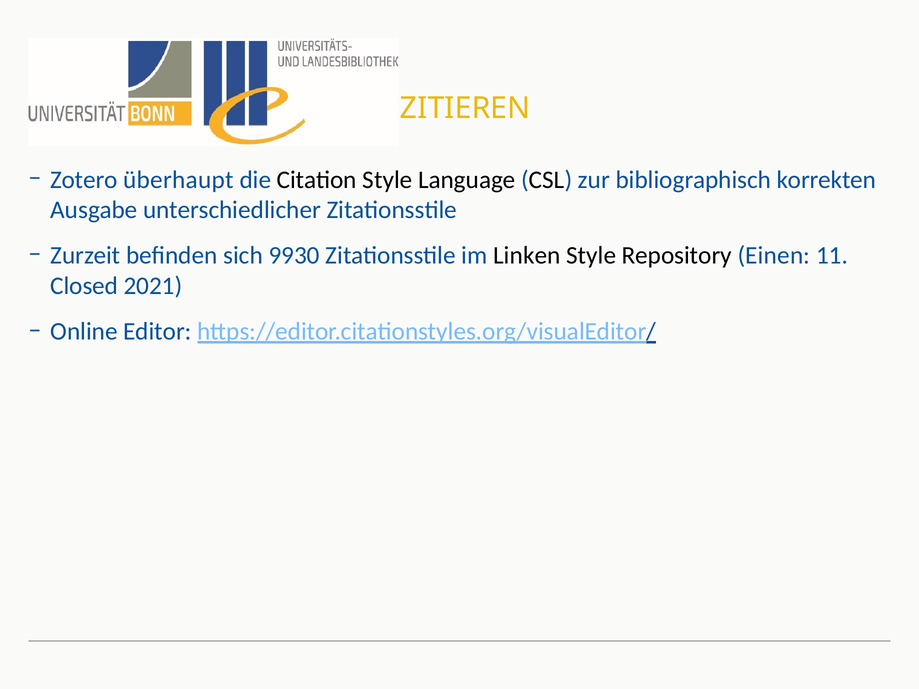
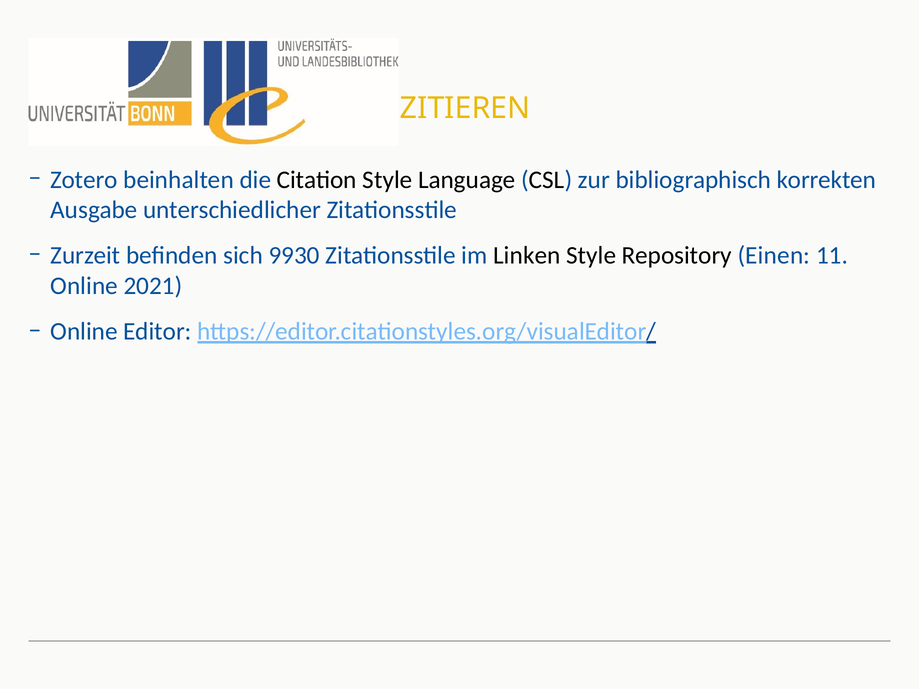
überhaupt: überhaupt -> beinhalten (179, 180)
Closed: Closed -> Online (84, 286)
